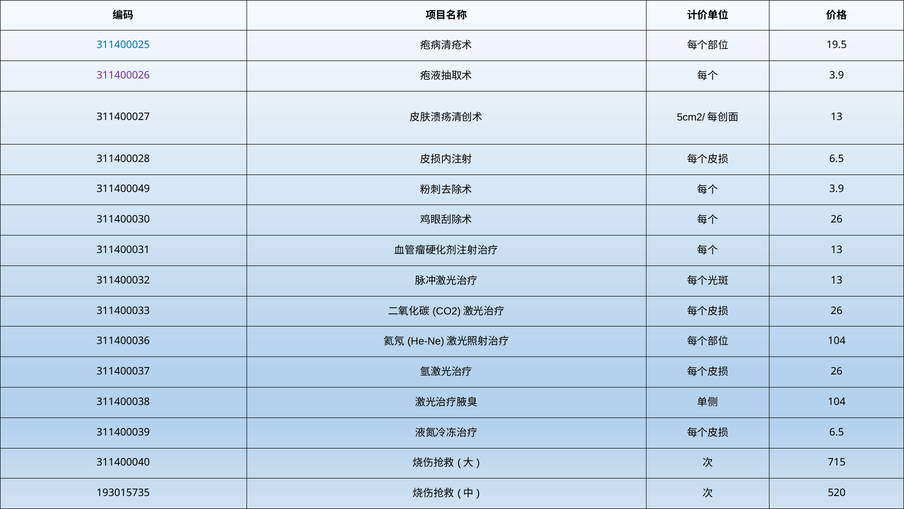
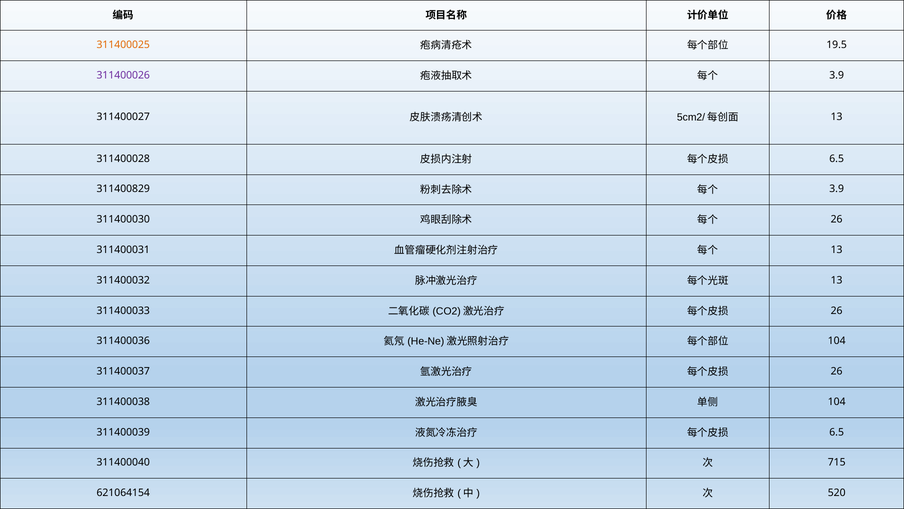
311400025 colour: blue -> orange (123, 45)
311400049: 311400049 -> 311400829 (123, 189)
193015735: 193015735 -> 621064154 (123, 492)
